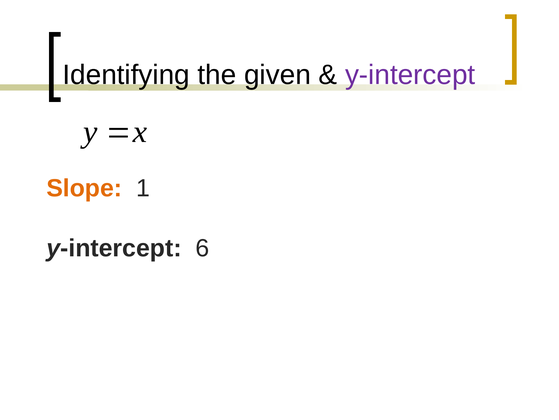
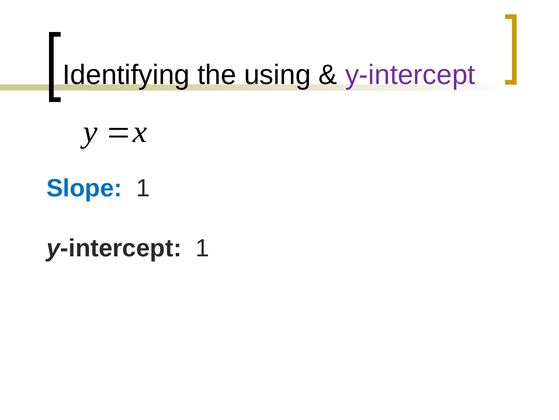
given: given -> using (278, 75)
Slope colour: orange -> blue (84, 188)
y-intercept 6: 6 -> 1 (202, 248)
